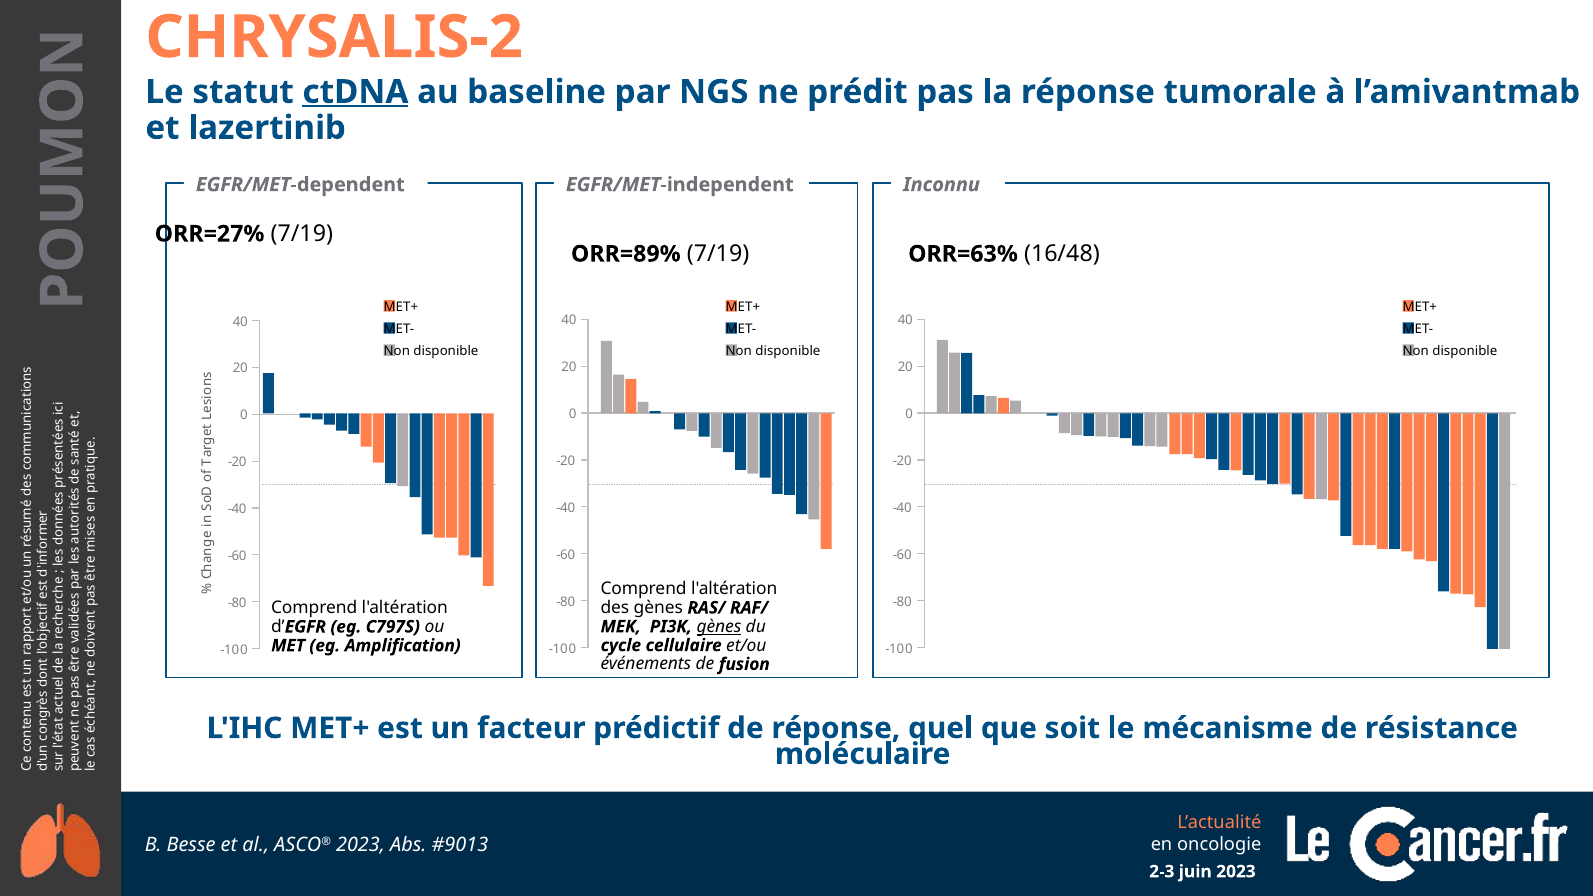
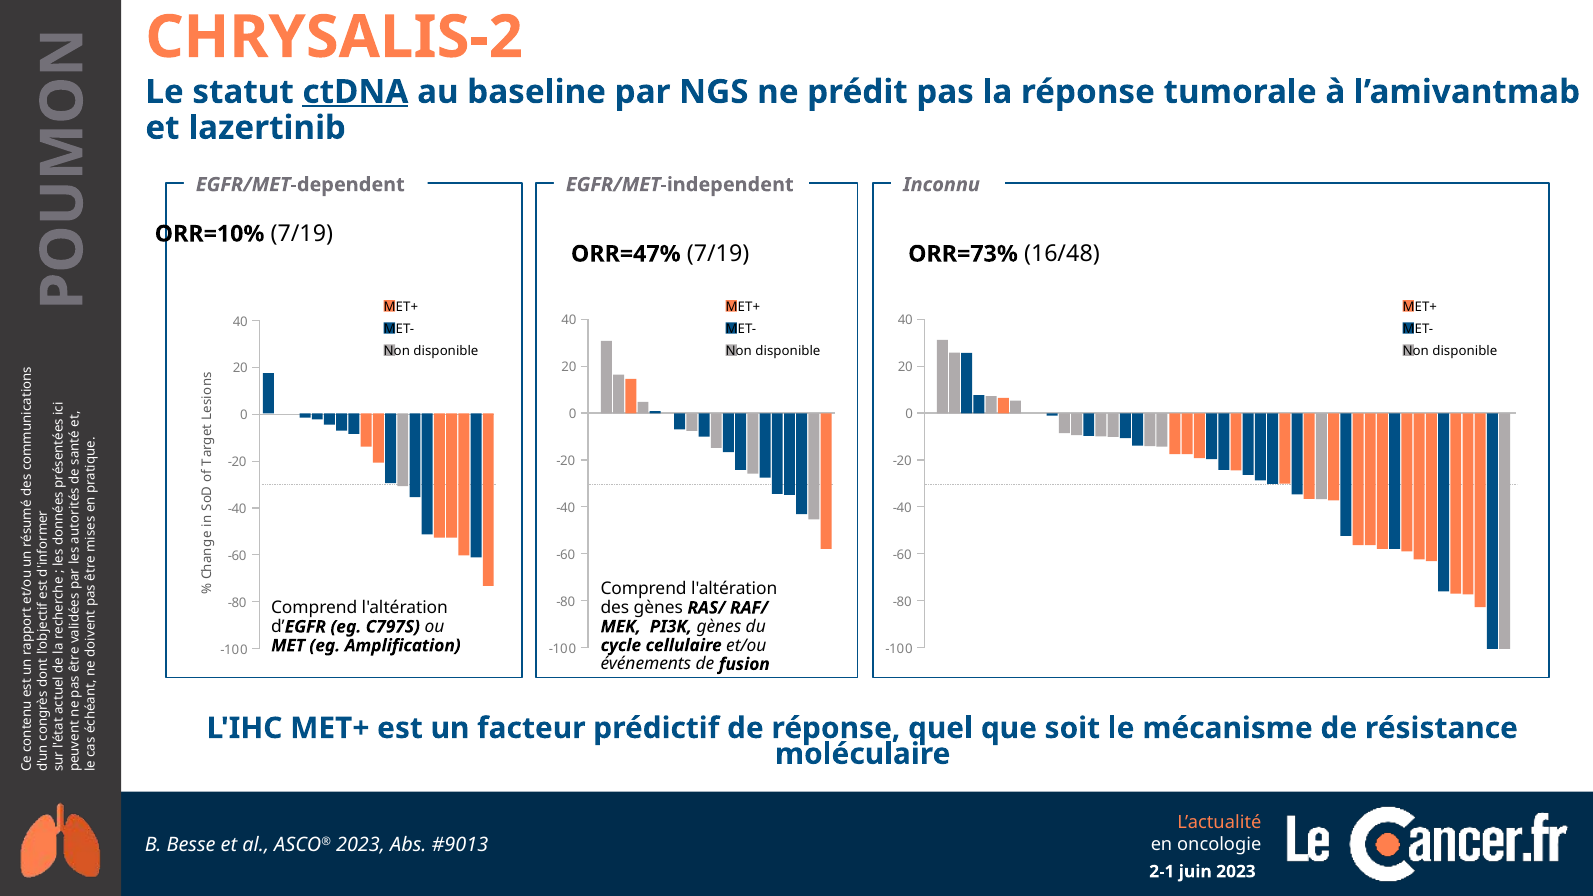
ORR=27%: ORR=27% -> ORR=10% (210, 234)
ORR=89%: ORR=89% -> ORR=47% (626, 254)
ORR=63%: ORR=63% -> ORR=73% (963, 254)
gènes underline: present -> none (719, 627)
2-3: 2-3 -> 2-1 (1162, 872)
